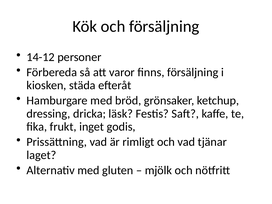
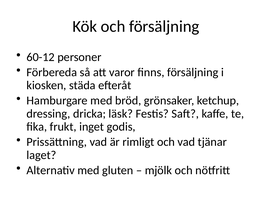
14-12: 14-12 -> 60-12 (41, 57)
